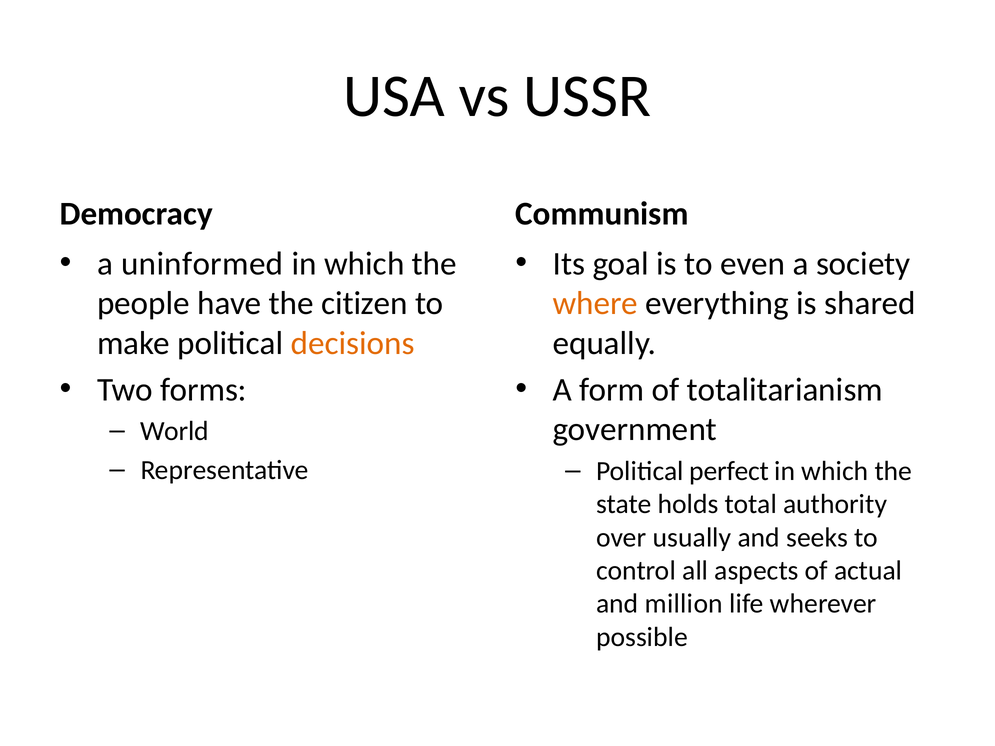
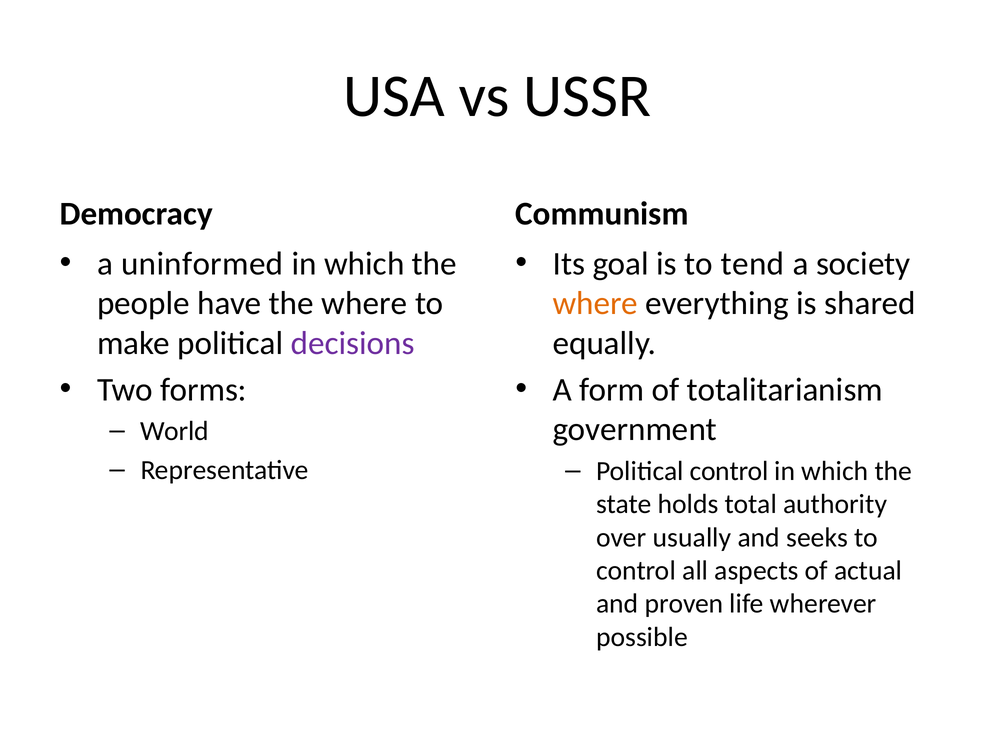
even: even -> tend (753, 264)
the citizen: citizen -> where (364, 304)
decisions colour: orange -> purple (353, 343)
Political perfect: perfect -> control (729, 471)
million: million -> proven (684, 604)
